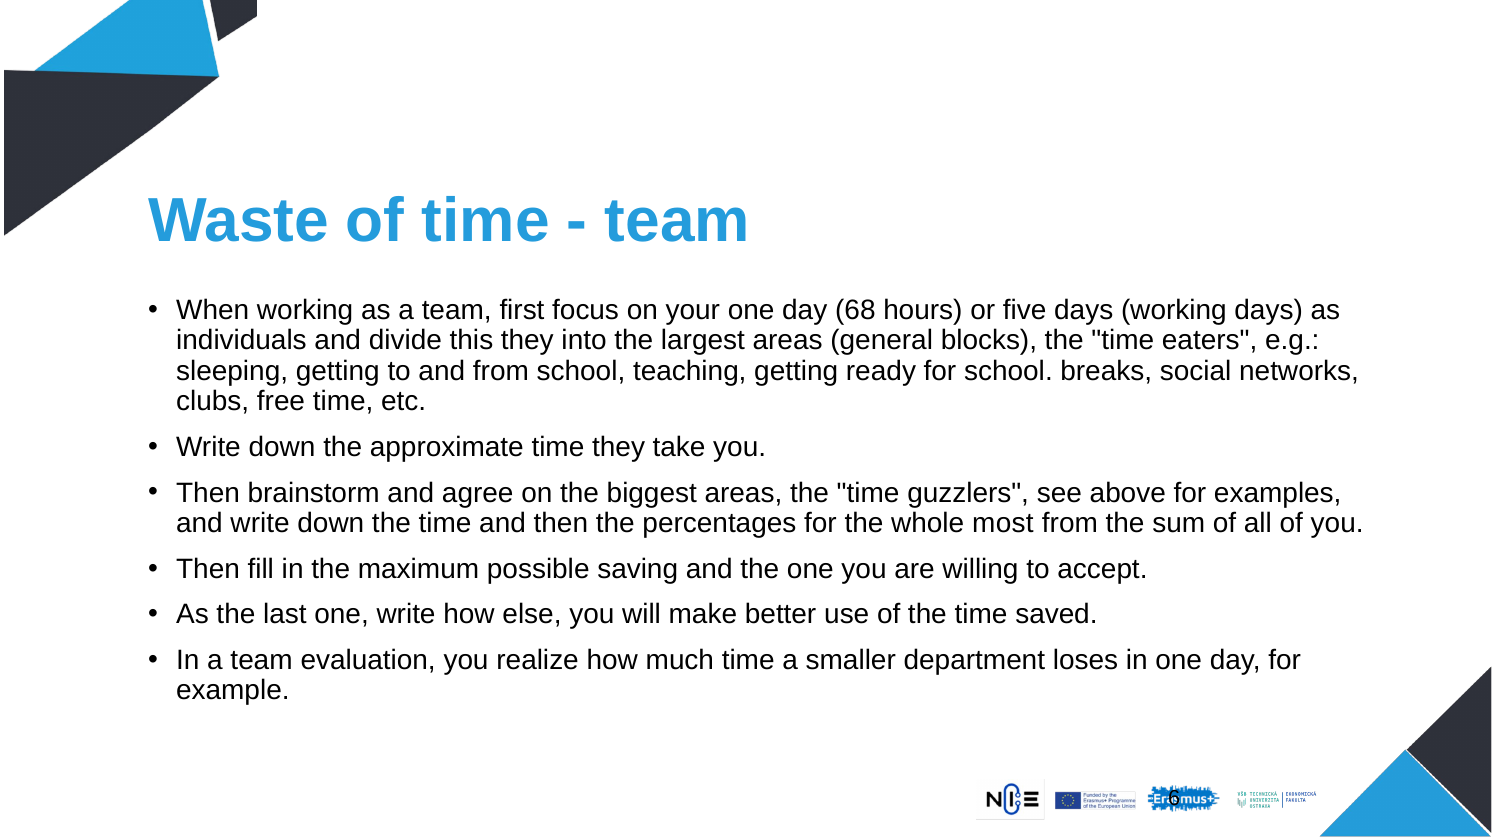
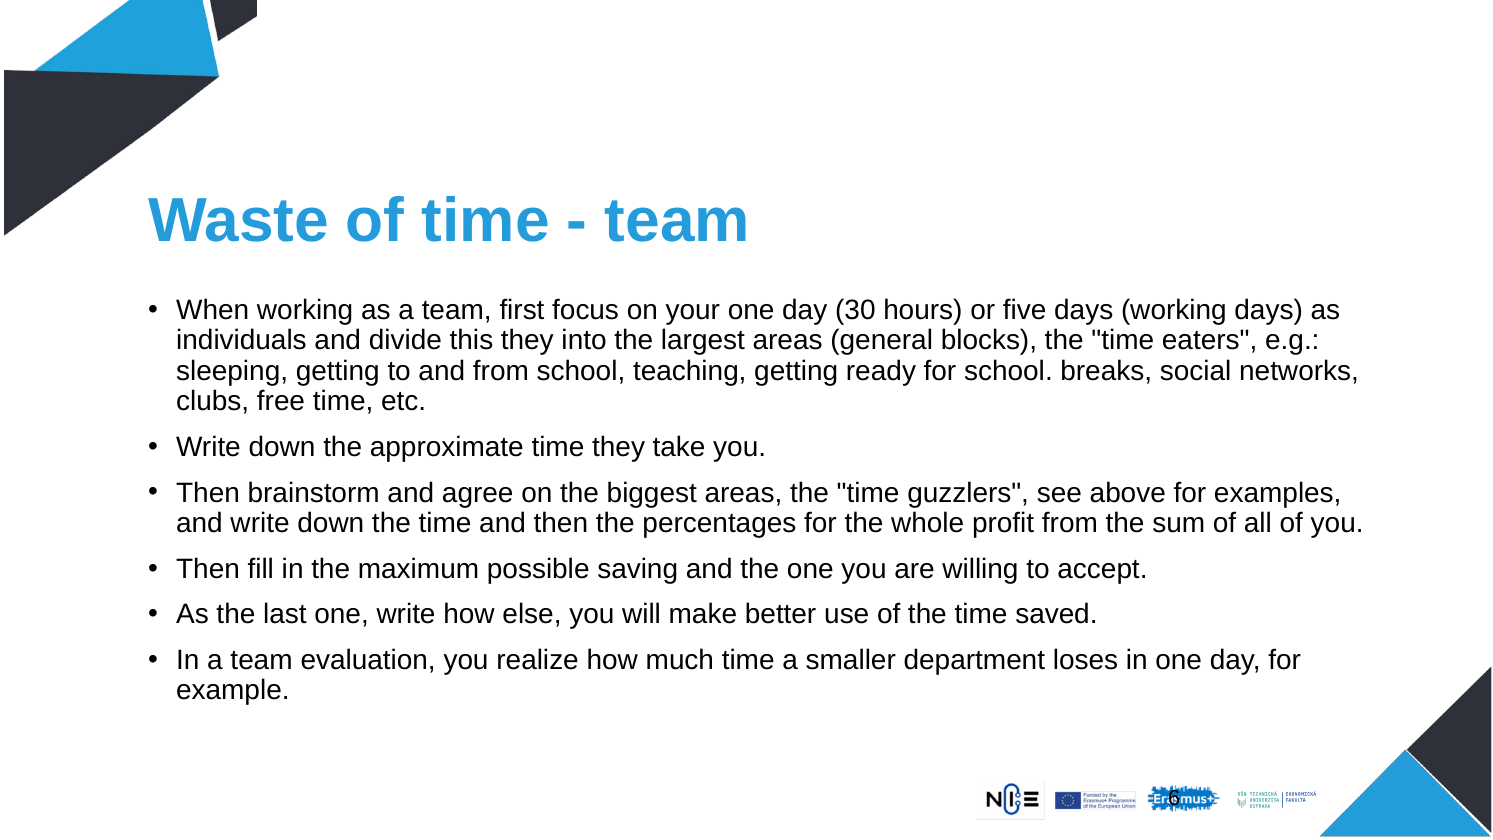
68: 68 -> 30 (855, 310)
most: most -> profit (1003, 523)
